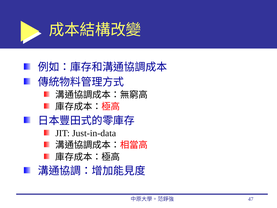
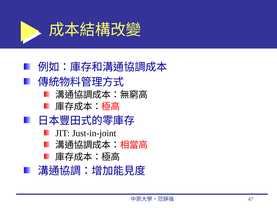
Just-in-data: Just-in-data -> Just-in-joint (94, 133)
